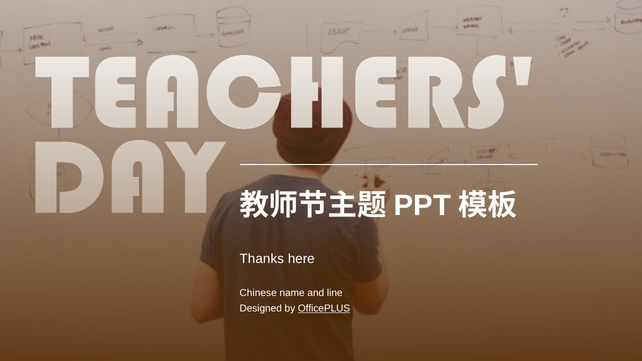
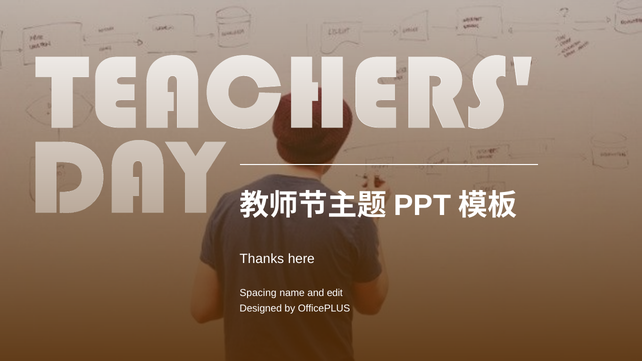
Chinese: Chinese -> Spacing (258, 293)
line: line -> edit (335, 293)
OfficePLUS underline: present -> none (324, 309)
